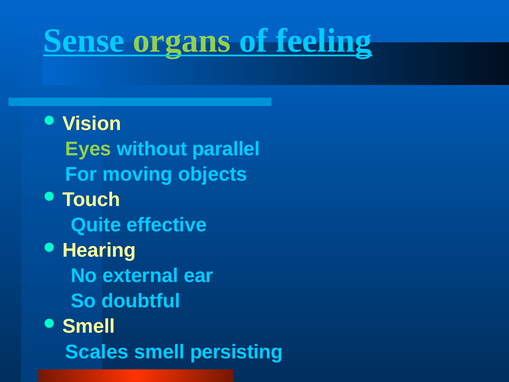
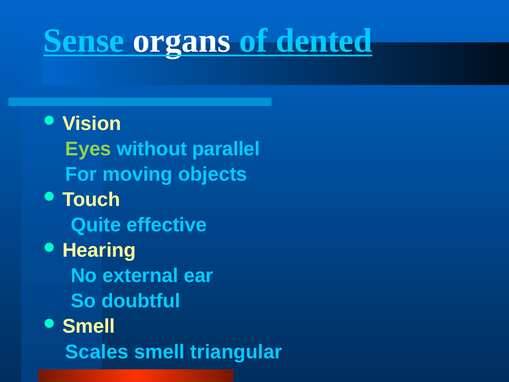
organs colour: light green -> white (182, 41)
feeling: feeling -> dented (324, 41)
persisting: persisting -> triangular (236, 352)
